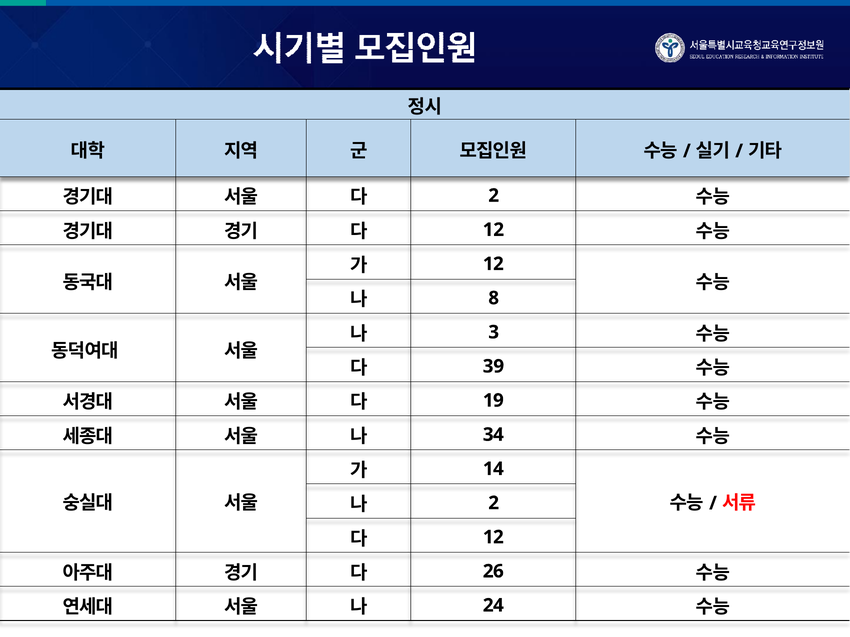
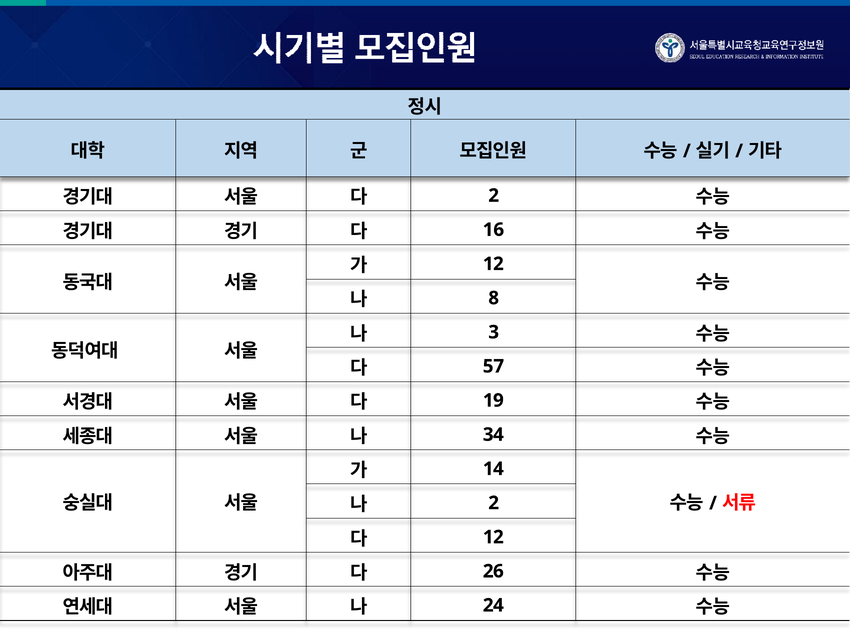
12: 12 -> 16 (493, 230)
39: 39 -> 57 (493, 367)
